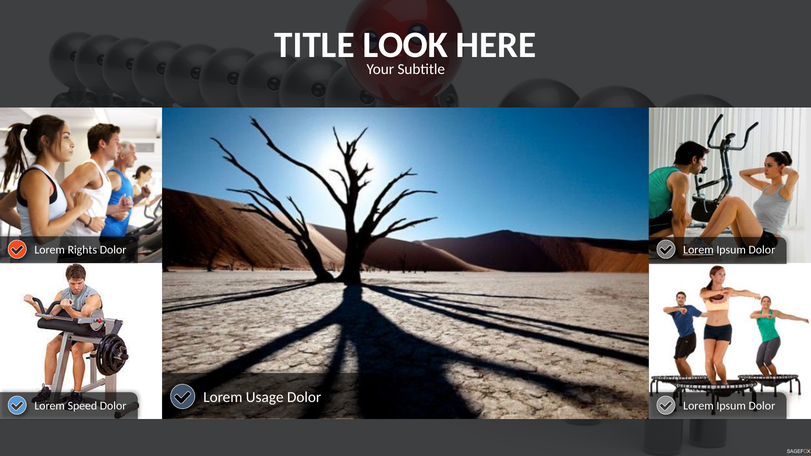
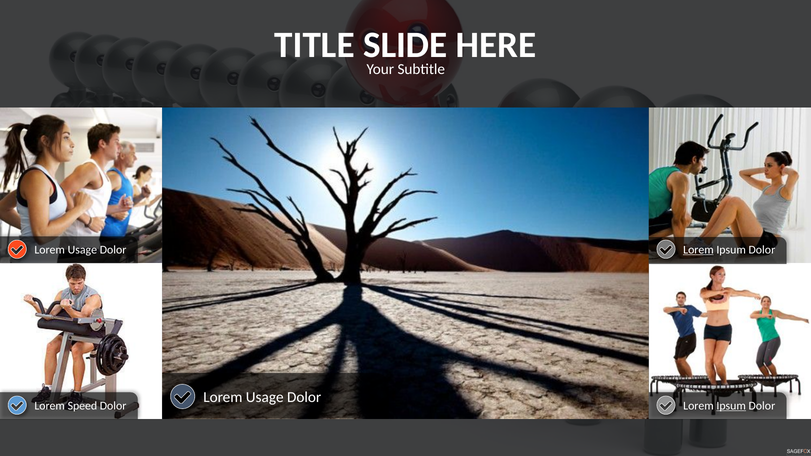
LOOK: LOOK -> SLIDE (405, 45)
Rights: Rights -> Usage (82, 250)
Ipsum underline: none -> present (731, 406)
